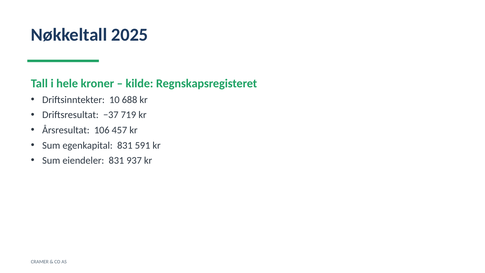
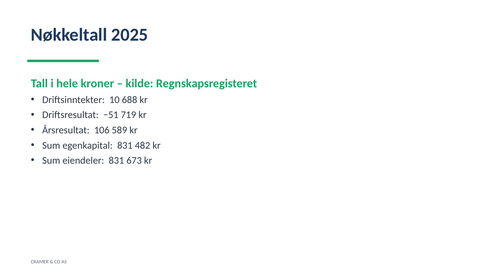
−37: −37 -> −51 (111, 115)
457: 457 -> 589 (119, 130)
591: 591 -> 482 (143, 145)
937: 937 -> 673 (134, 160)
